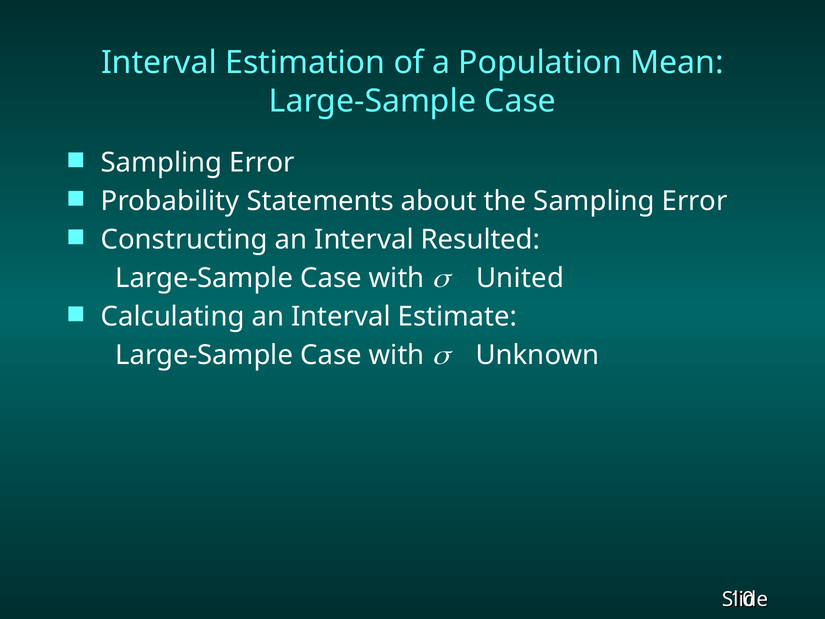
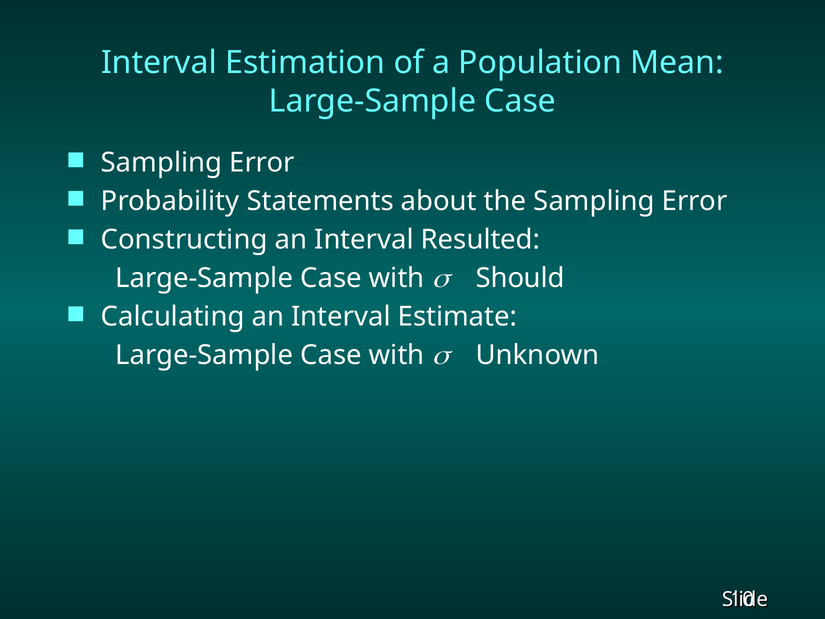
United: United -> Should (520, 278)
